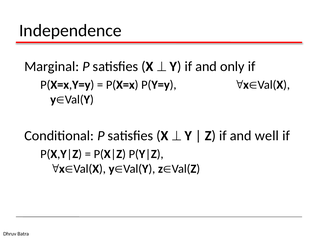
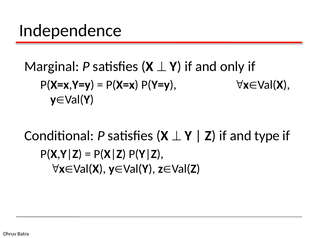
well: well -> type (267, 136)
